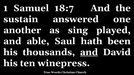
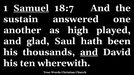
Samuel underline: none -> present (31, 8)
sing: sing -> high (78, 30)
able: able -> glad (38, 41)
winepress: winepress -> wherewith (64, 63)
